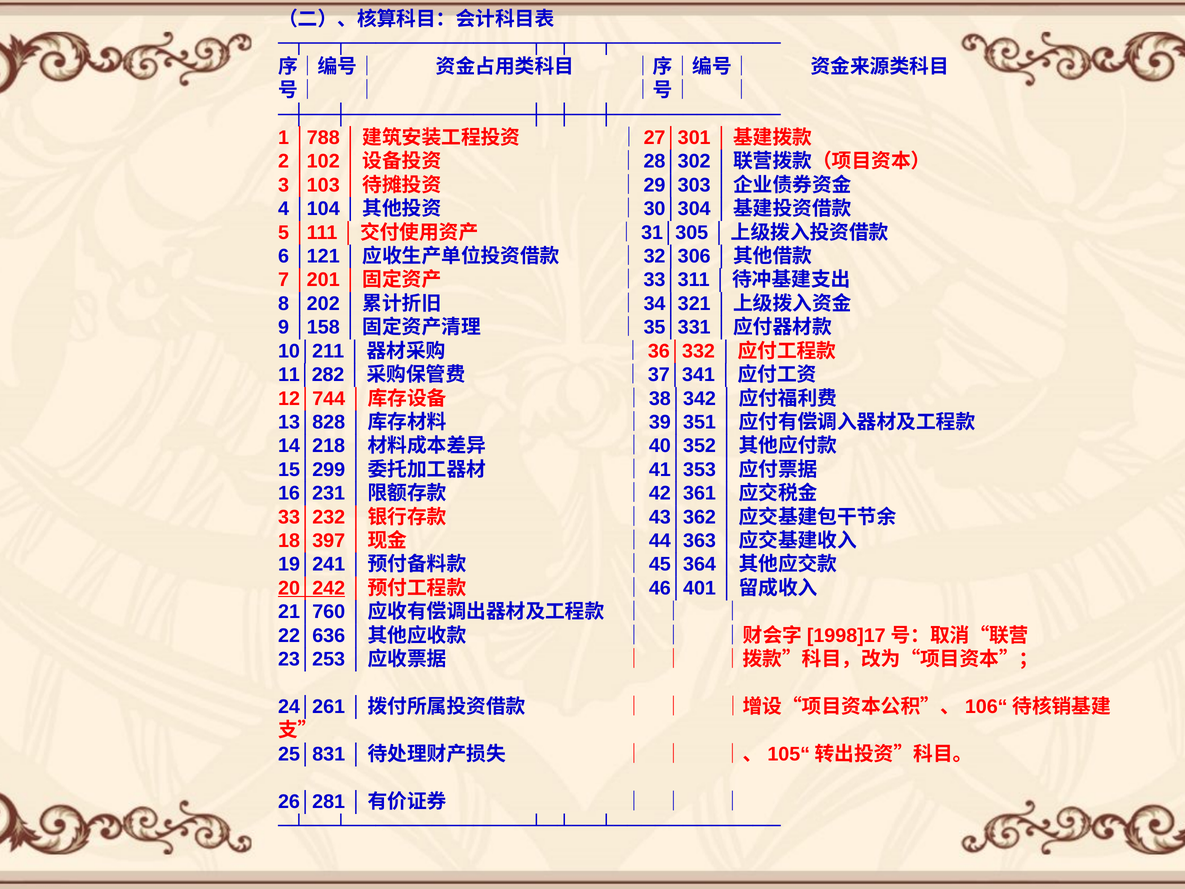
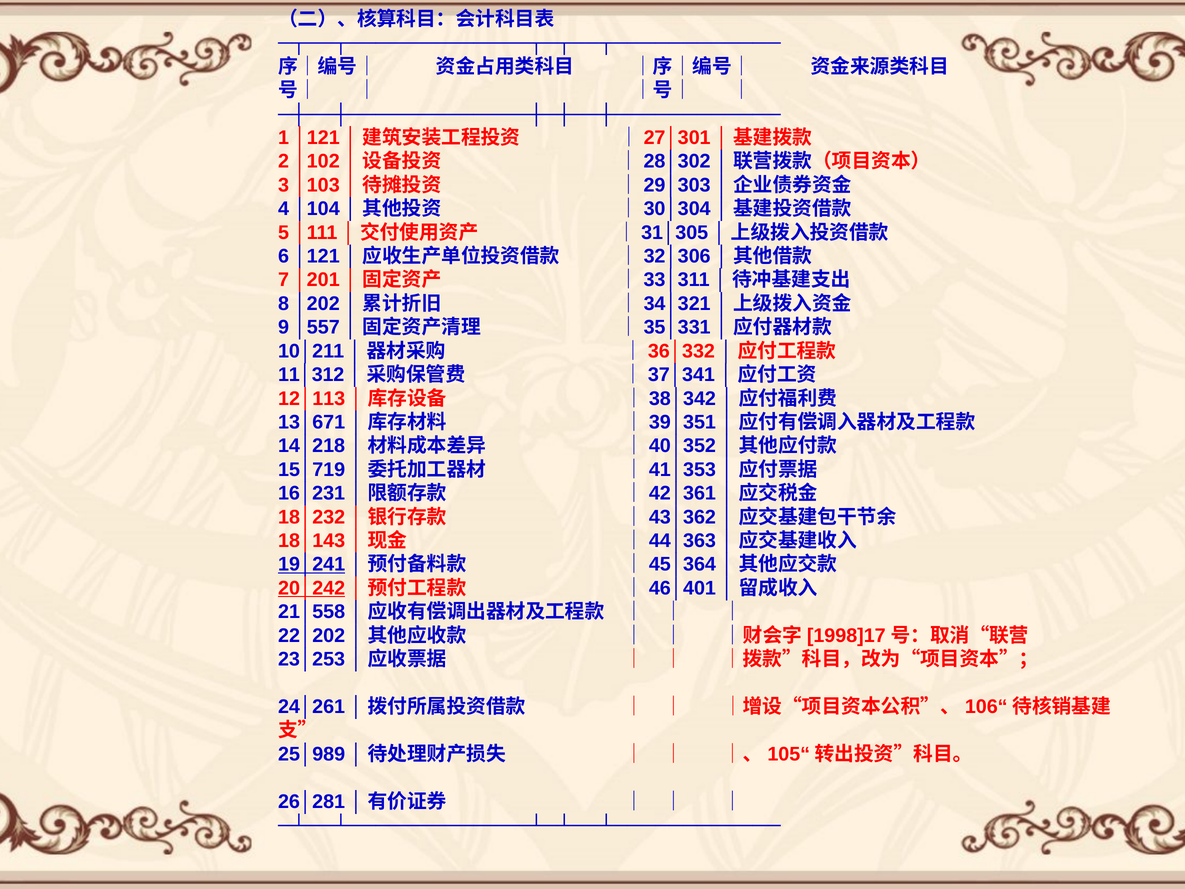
1 │788: │788 -> │121 (317, 138)
│158: │158 -> │557 (317, 327)
11│282: 11│282 -> 11│312 (311, 375)
12│744: 12│744 -> 12│113 (312, 398)
13│828: 13│828 -> 13│671 (312, 422)
15│299: 15│299 -> 15│719 (312, 469)
33│232: 33│232 -> 18│232 (312, 517)
18│397: 18│397 -> 18│143 (312, 541)
19│241 underline: none -> present (312, 564)
21│760: 21│760 -> 21│558 (312, 612)
22│636: 22│636 -> 22│202 (312, 635)
25│831: 25│831 -> 25│989 (312, 754)
